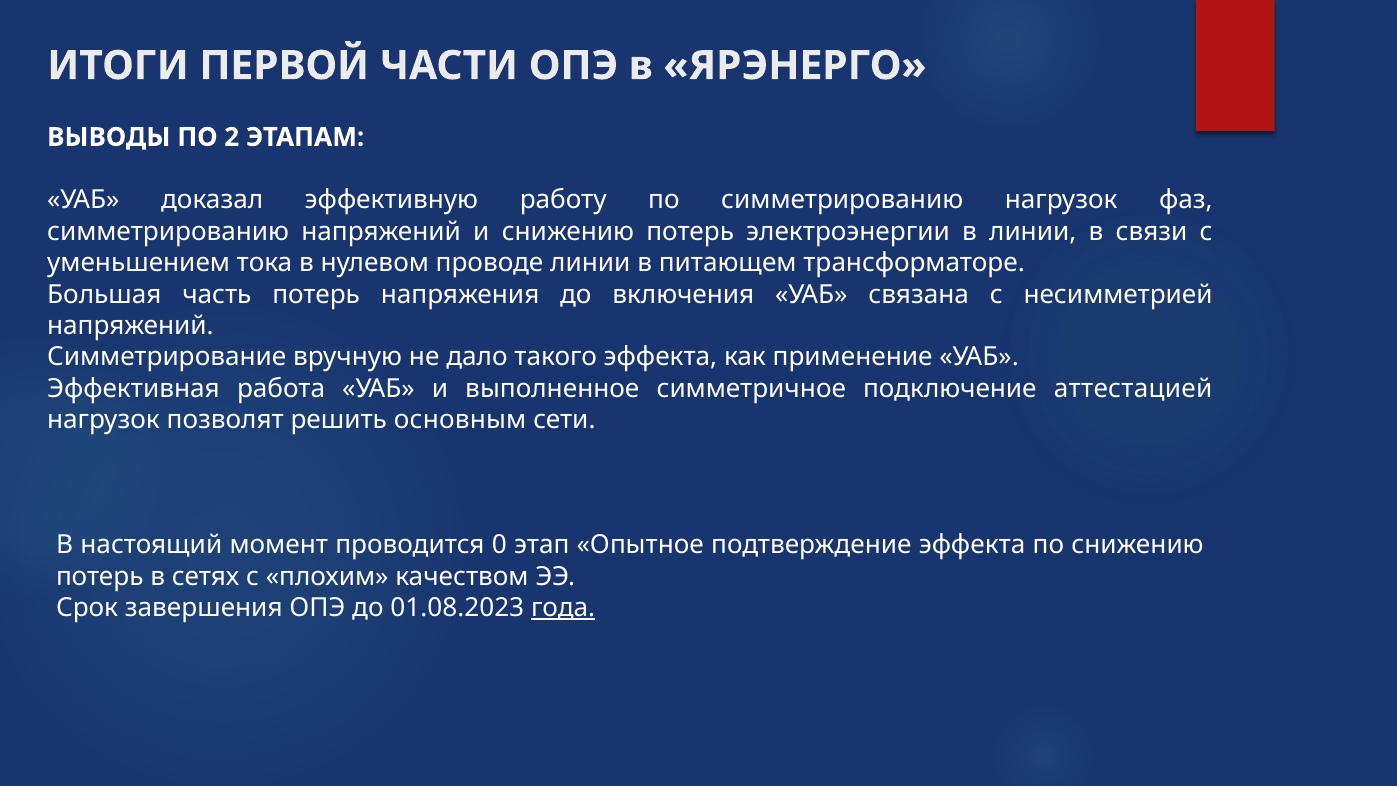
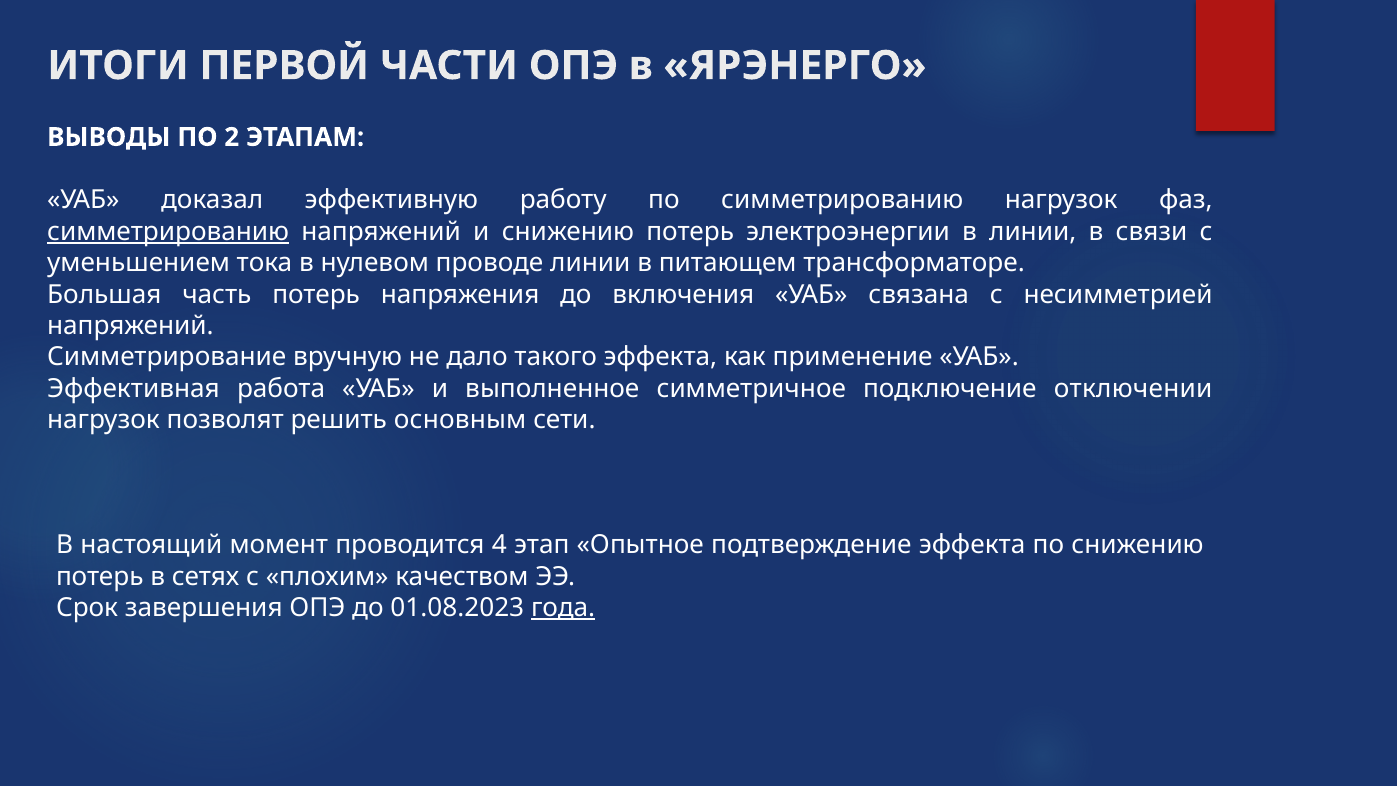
симметрированию underline: none -> present (168, 231)
аттестацией: аттестацией -> отключении (1133, 389)
0: 0 -> 4 (499, 545)
